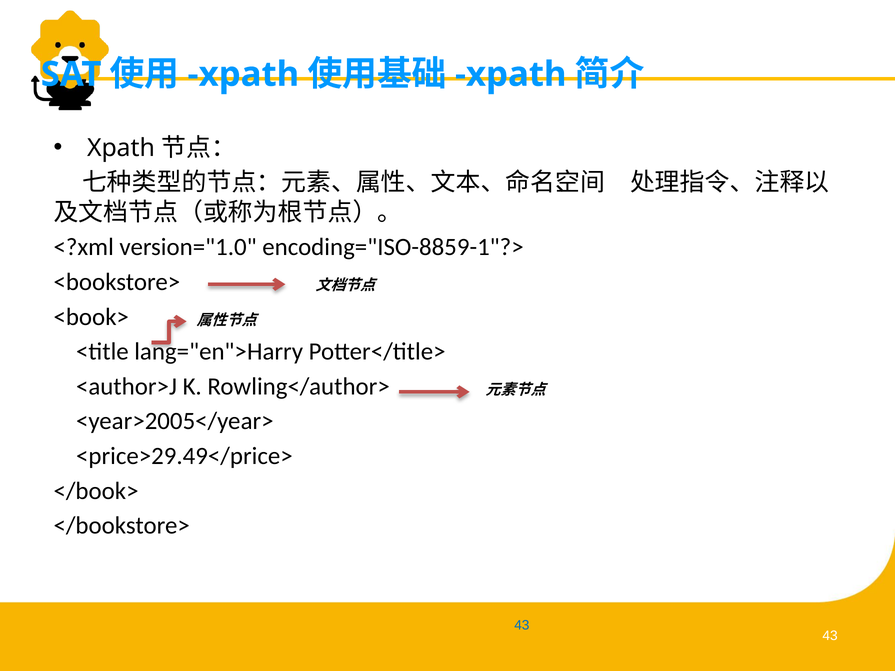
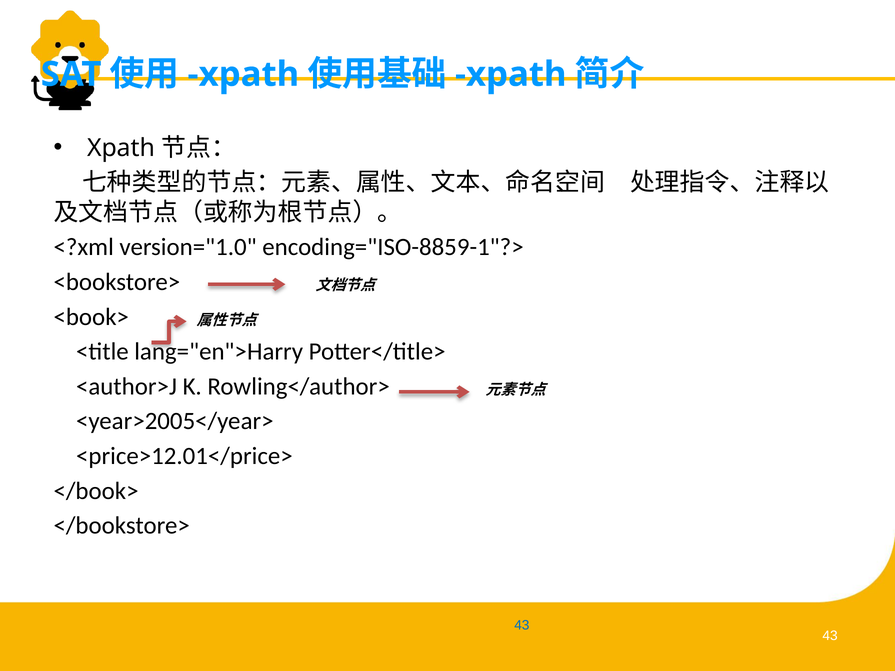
<price>29.49</price>: <price>29.49</price> -> <price>12.01</price> (184, 456)
